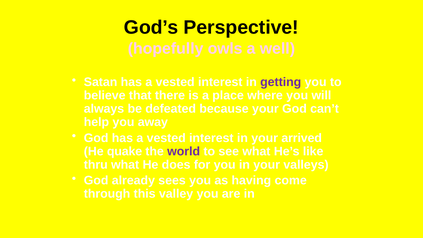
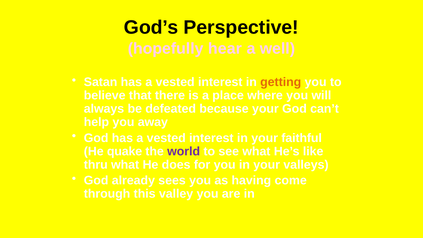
owls: owls -> hear (225, 48)
getting colour: purple -> orange (281, 82)
arrived: arrived -> faithful (302, 138)
